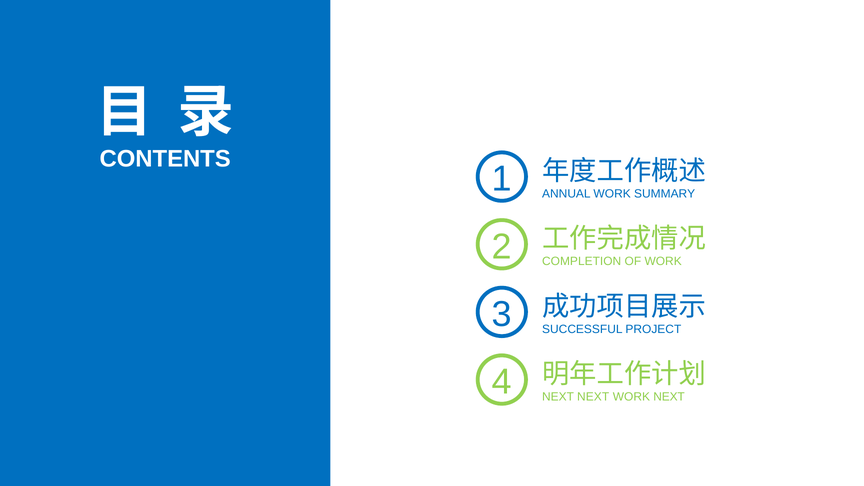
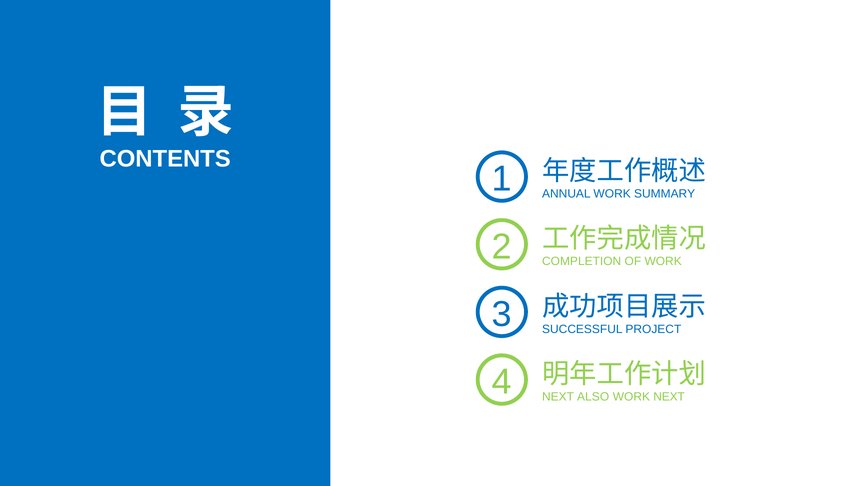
NEXT NEXT: NEXT -> ALSO (593, 397)
